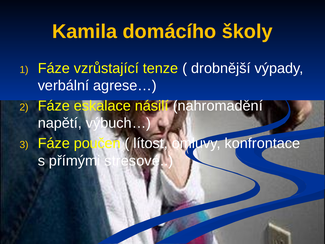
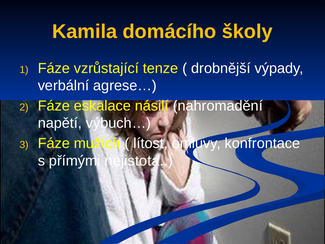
poučen: poučen -> mužích (97, 143)
stresové: stresové -> nejistota (139, 161)
